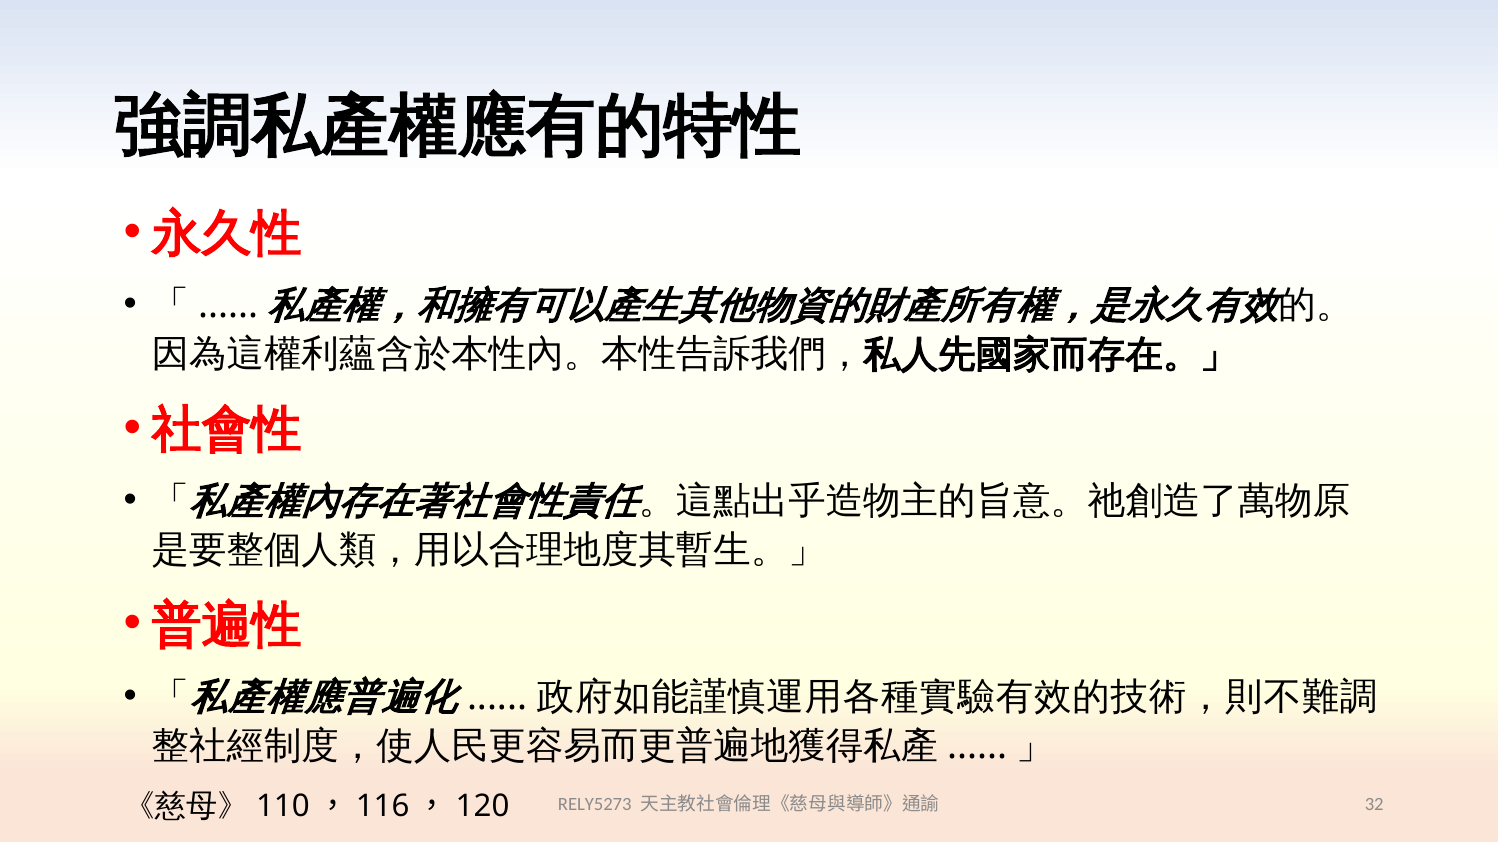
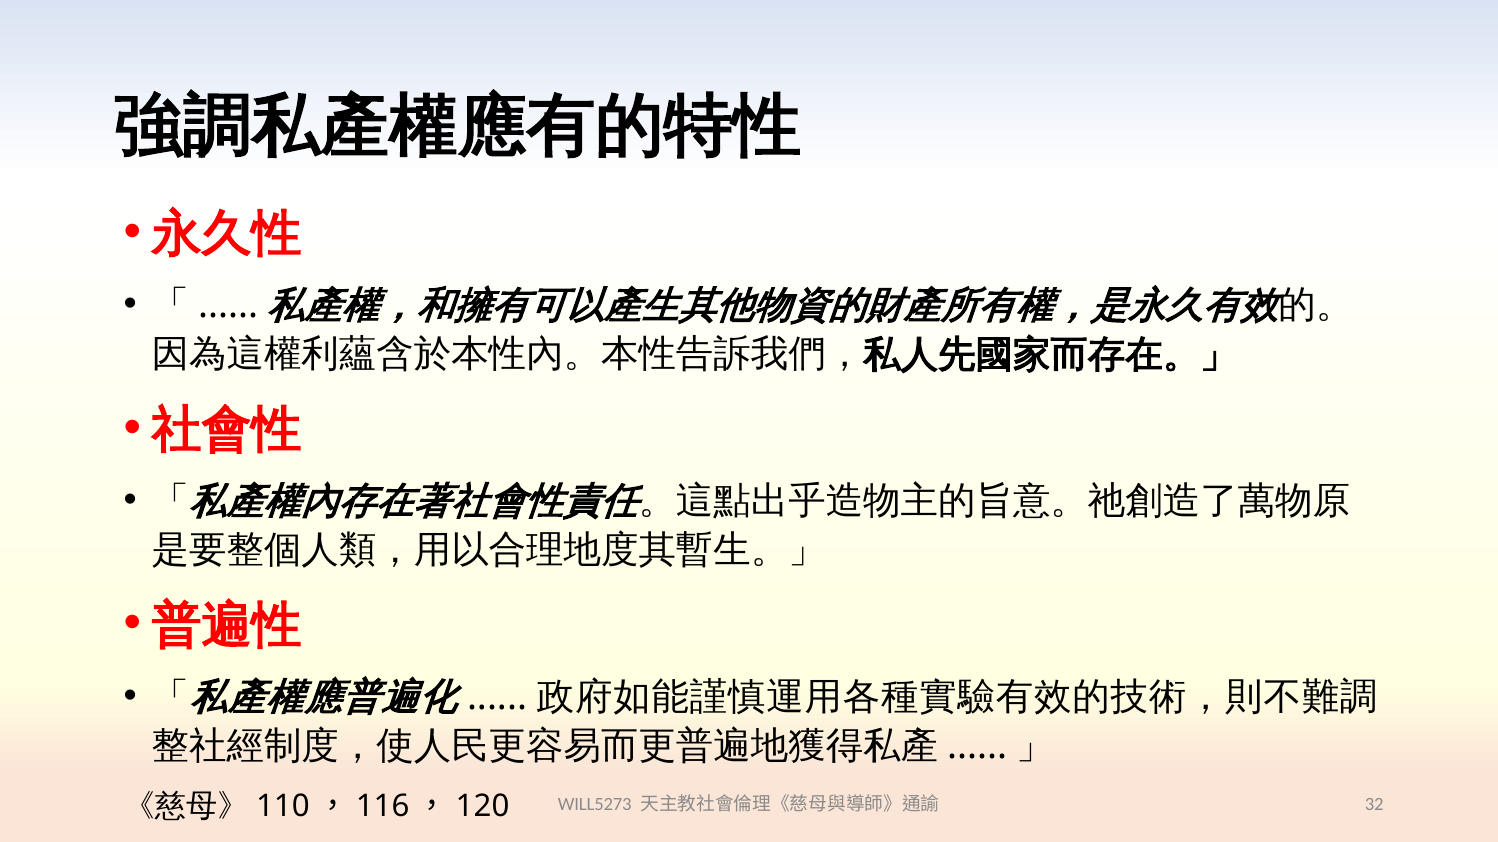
RELY5273: RELY5273 -> WILL5273 (595, 805)
